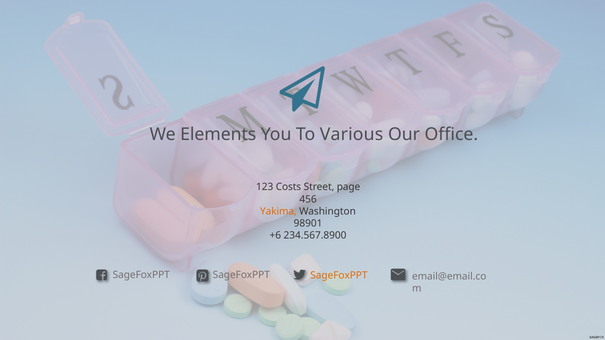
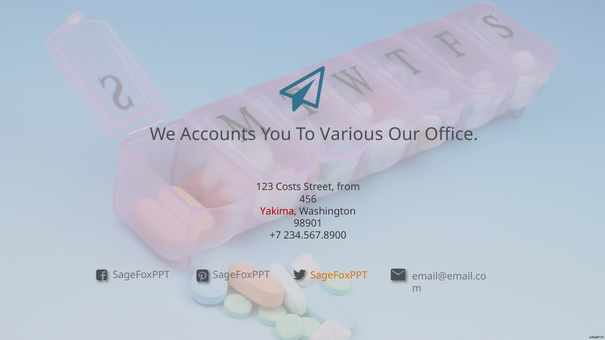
Elements: Elements -> Accounts (218, 134)
page: page -> from (348, 187)
Yakima colour: orange -> red (278, 212)
+6: +6 -> +7 (275, 236)
